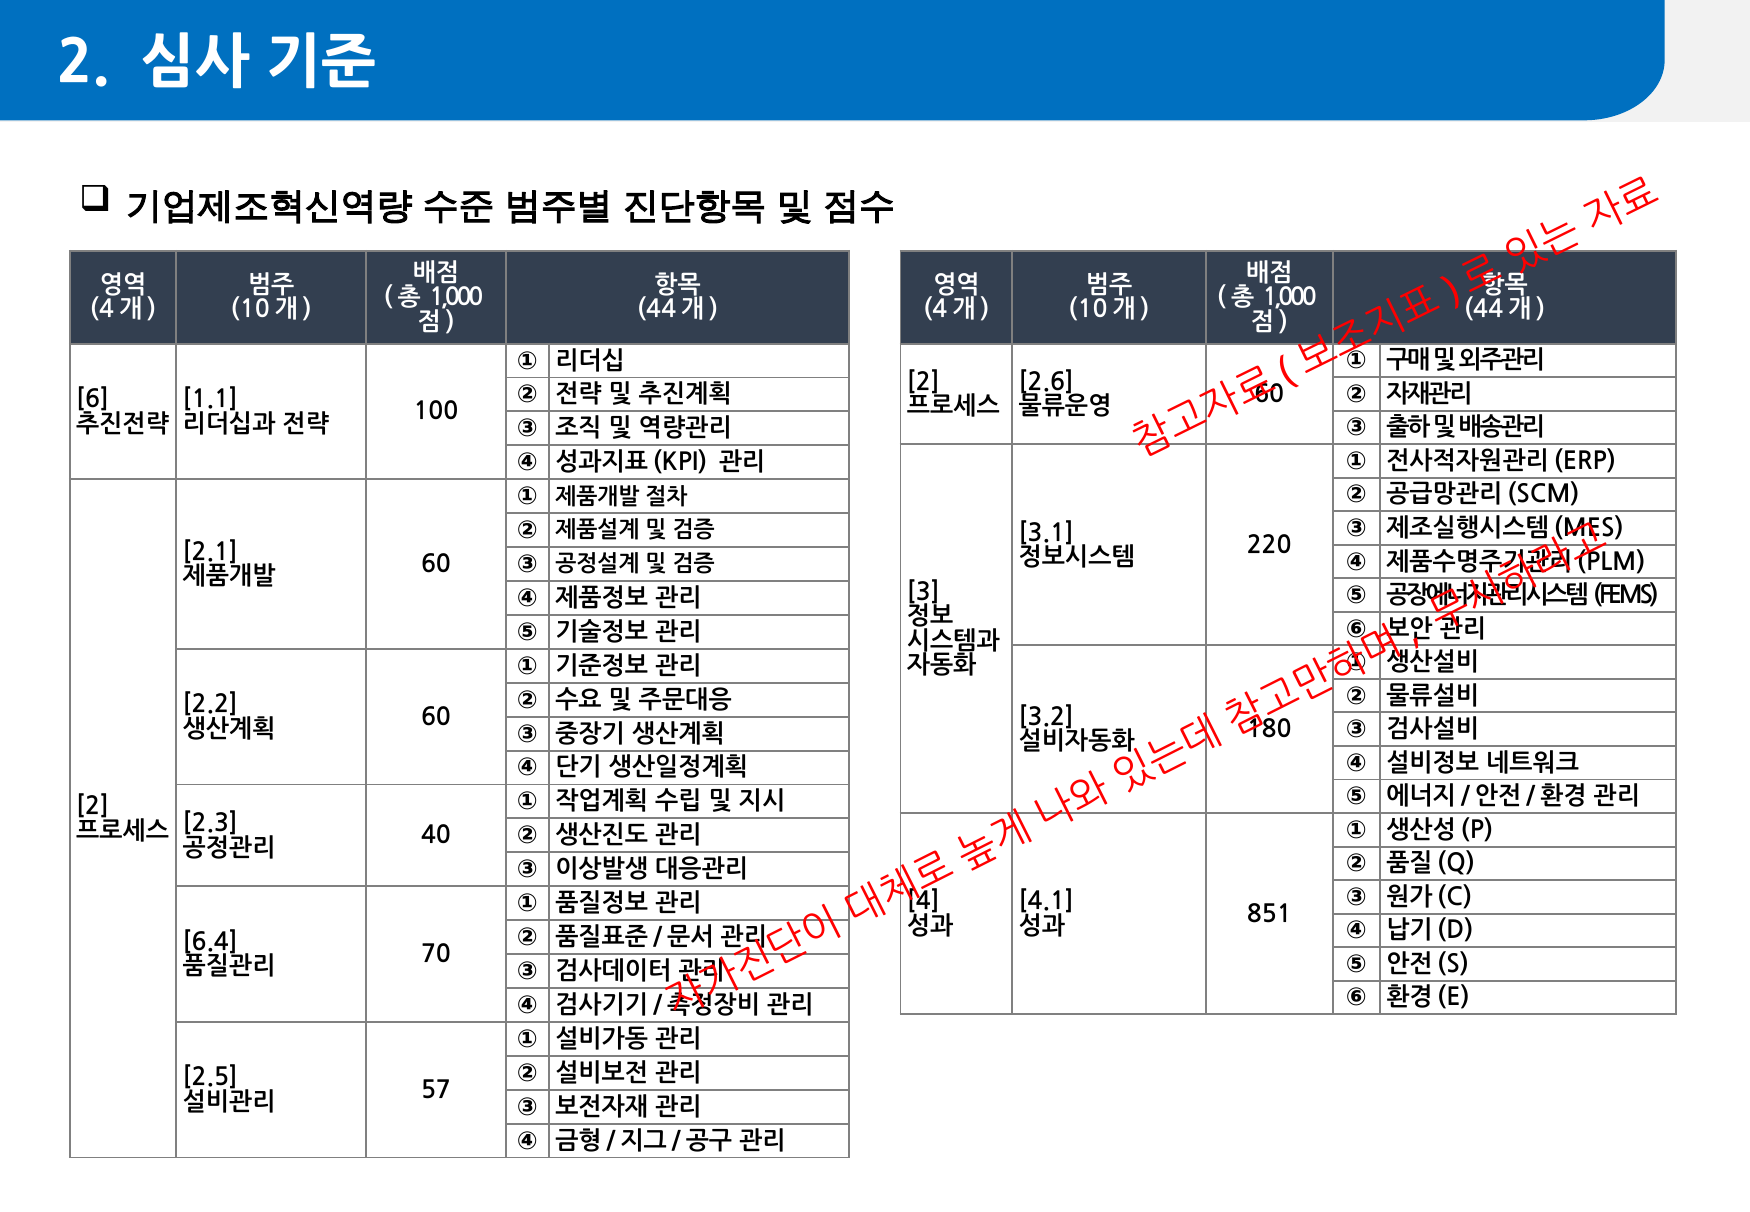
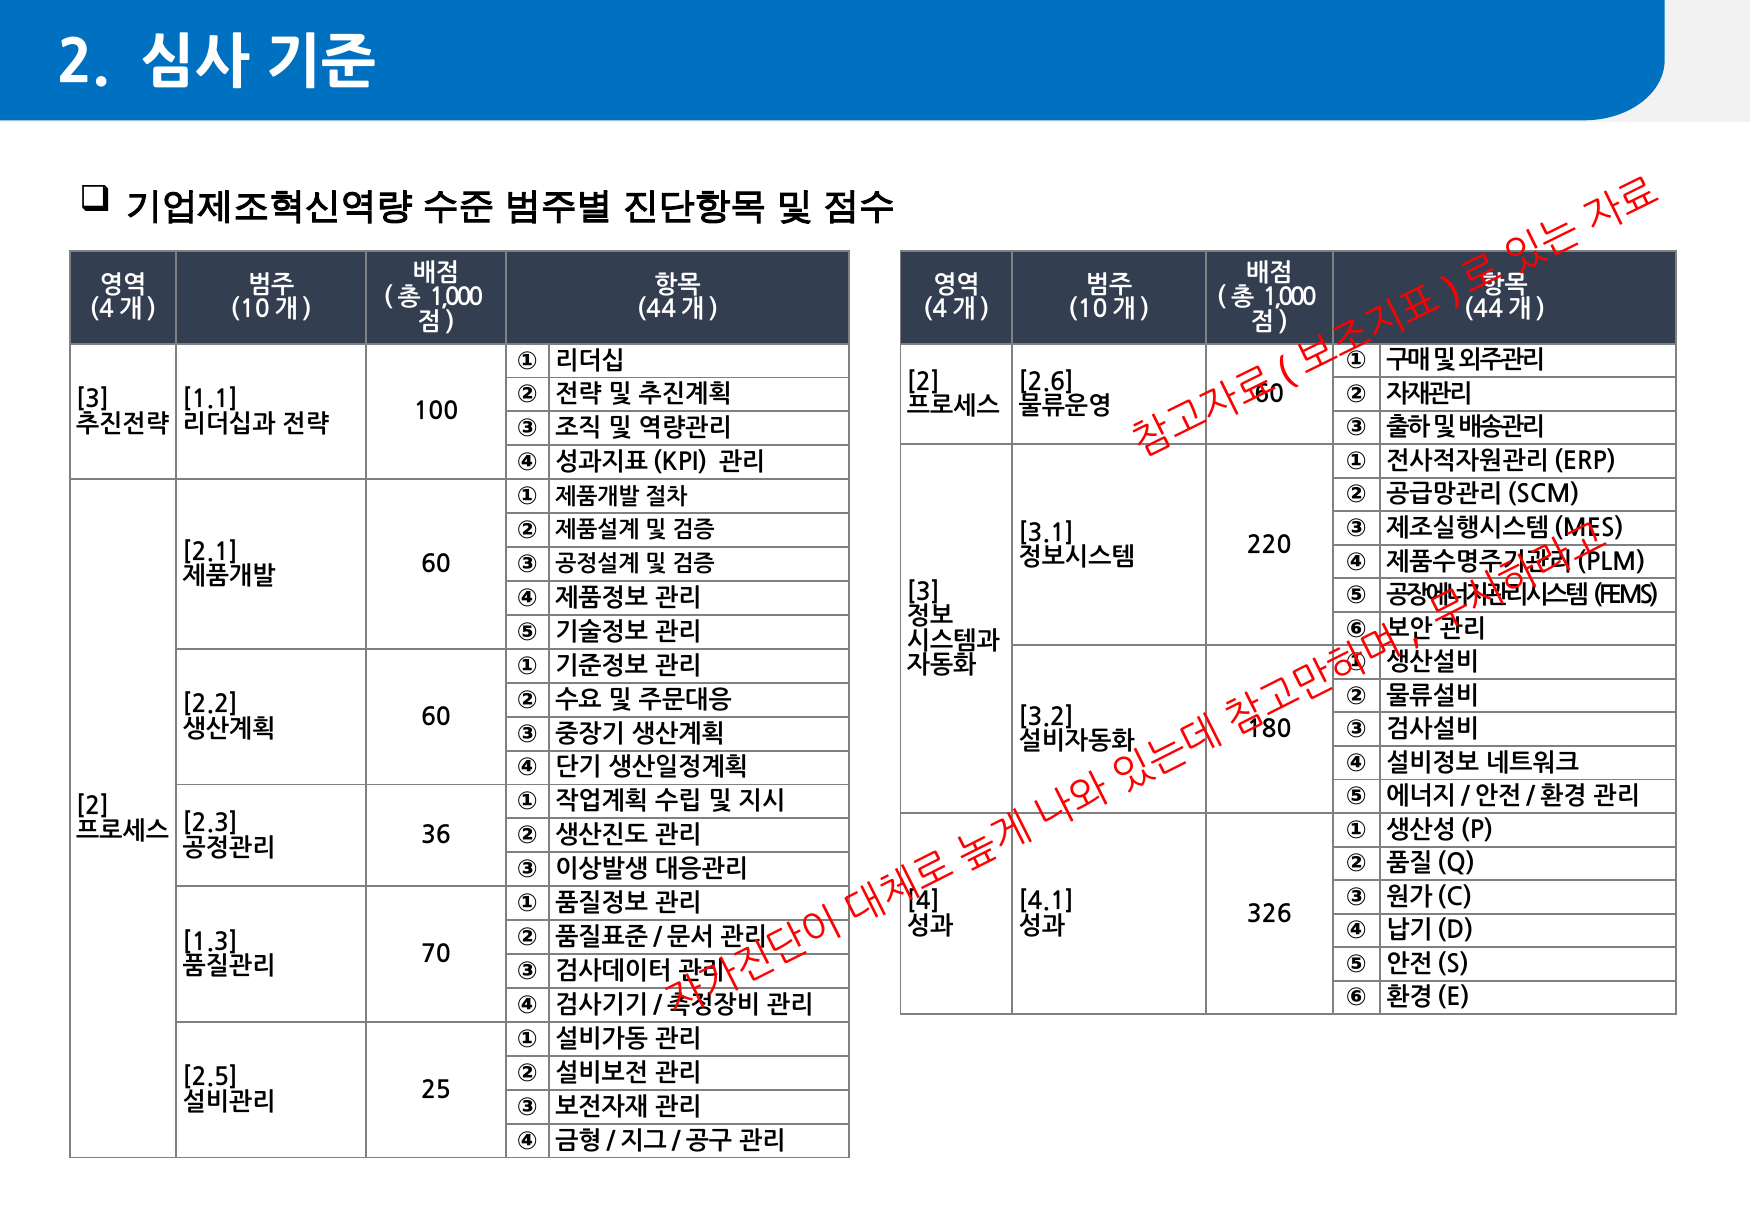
6: 6 -> 3 (93, 399)
40: 40 -> 36 (436, 835)
851: 851 -> 326 (1269, 914)
6.4: 6.4 -> 1.3 (210, 942)
57: 57 -> 25 (436, 1090)
